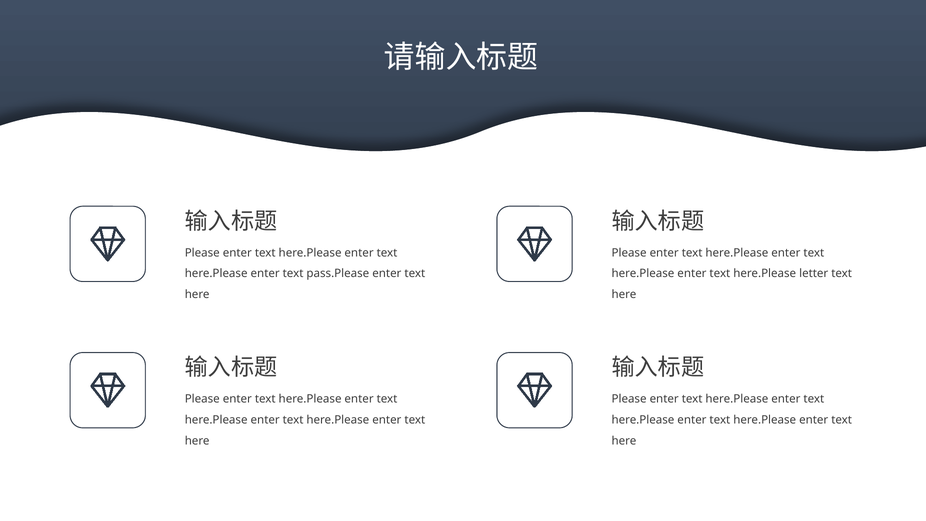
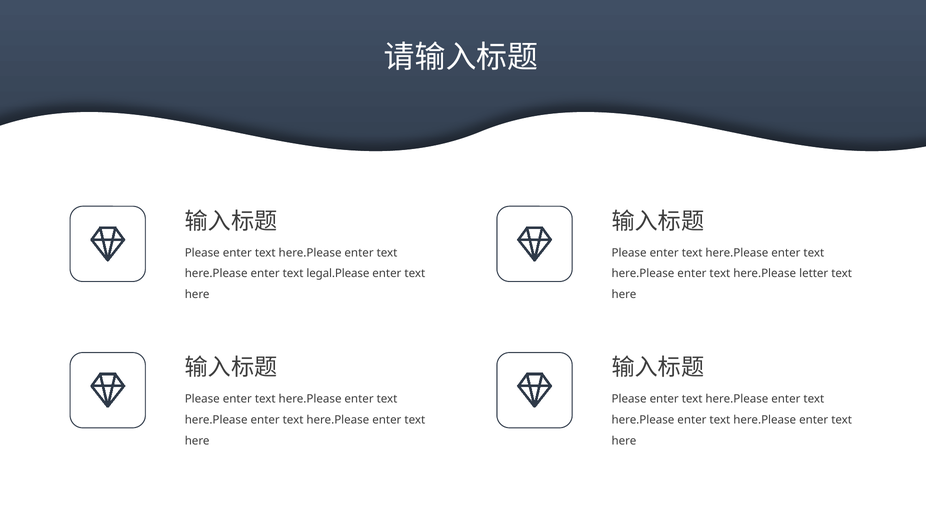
pass.Please: pass.Please -> legal.Please (338, 274)
